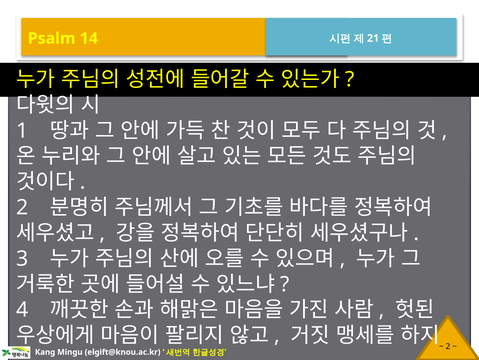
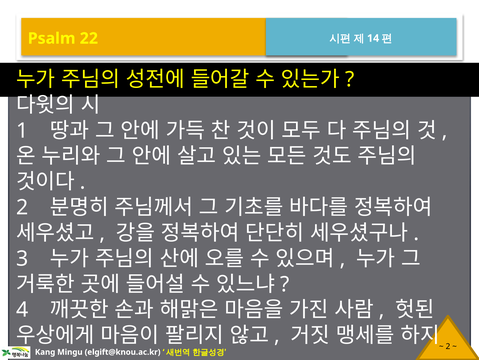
14: 14 -> 22 (89, 38)
21: 21 -> 14 (373, 38)
